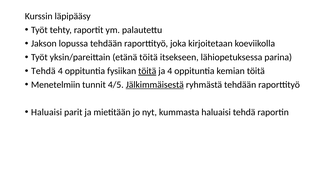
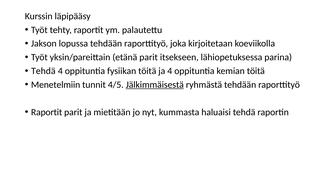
etänä töitä: töitä -> parit (149, 57)
töitä underline: present -> none (147, 71)
Haluaisi: Haluaisi -> Raportit (47, 112)
